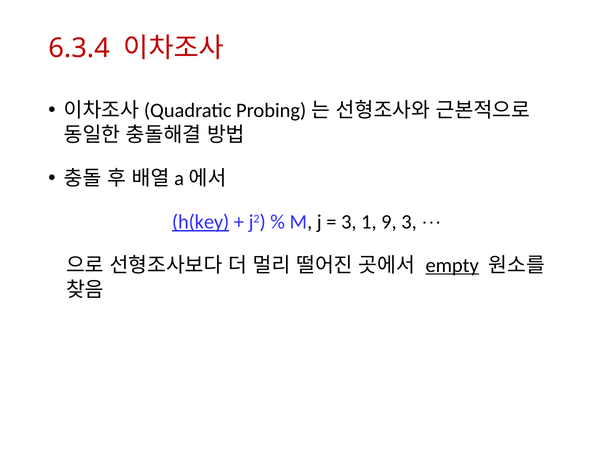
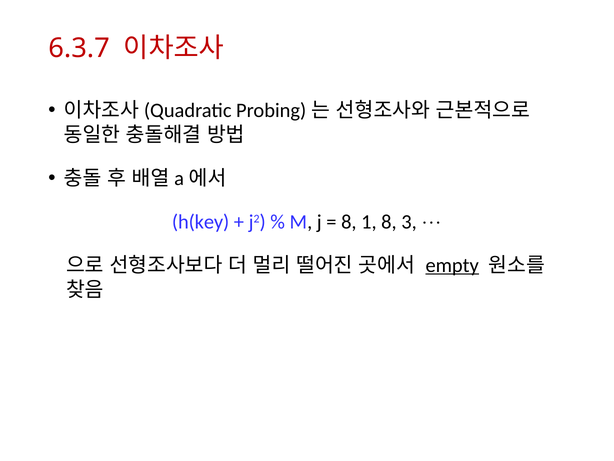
6.3.4: 6.3.4 -> 6.3.7 (79, 48)
h(key underline: present -> none (201, 222)
3: 3 -> 8 (349, 222)
1 9: 9 -> 8 (389, 222)
